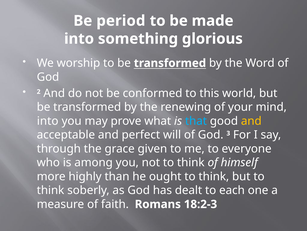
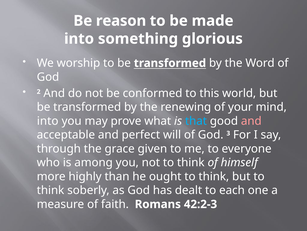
period: period -> reason (121, 21)
and colour: yellow -> pink (251, 121)
18:2-3: 18:2-3 -> 42:2-3 (201, 204)
